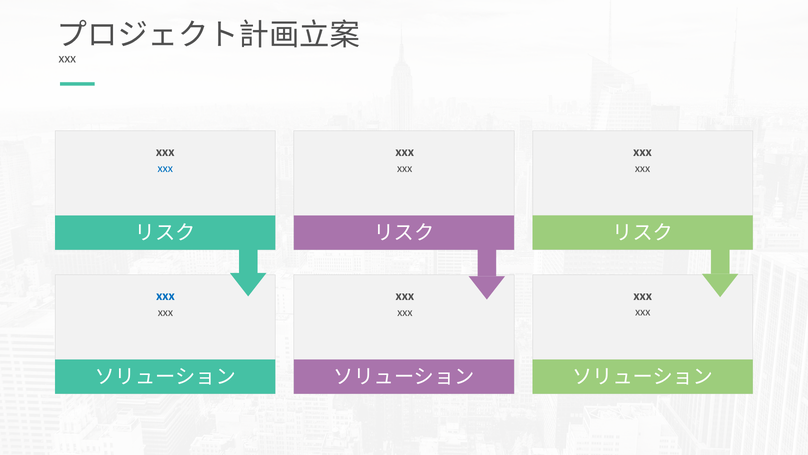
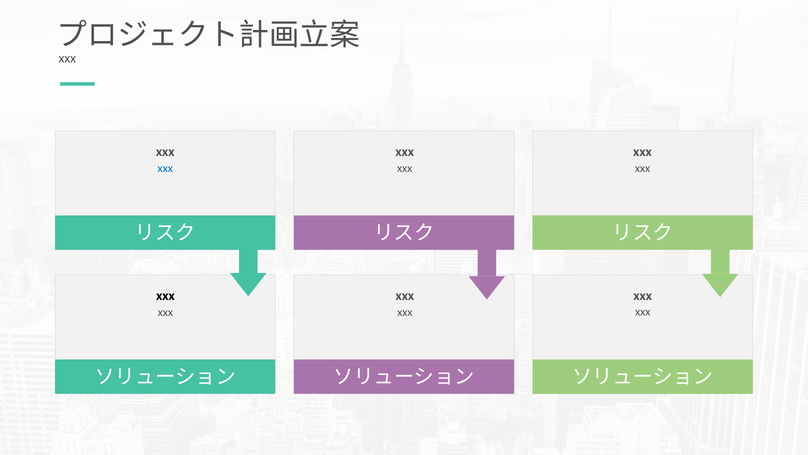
xxx colour: blue -> black (165, 296)
